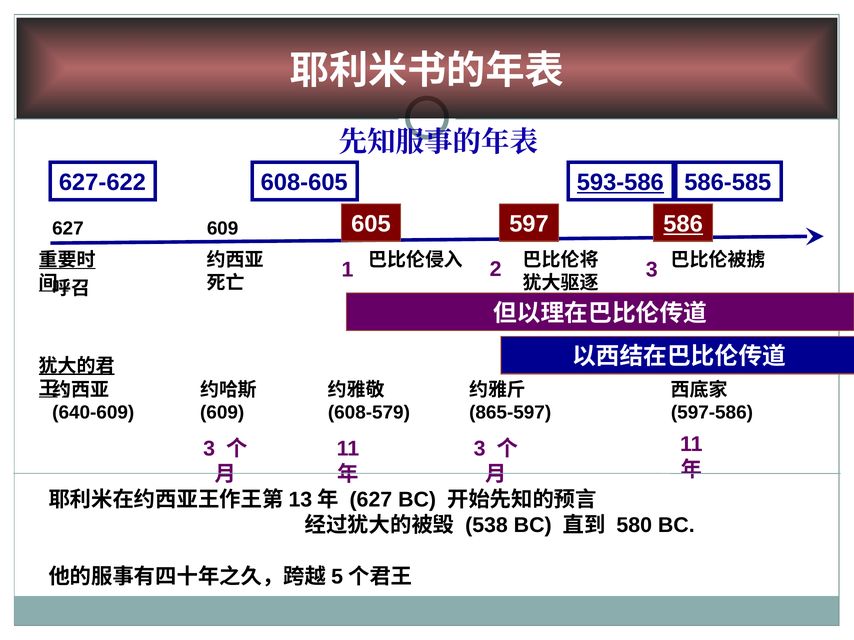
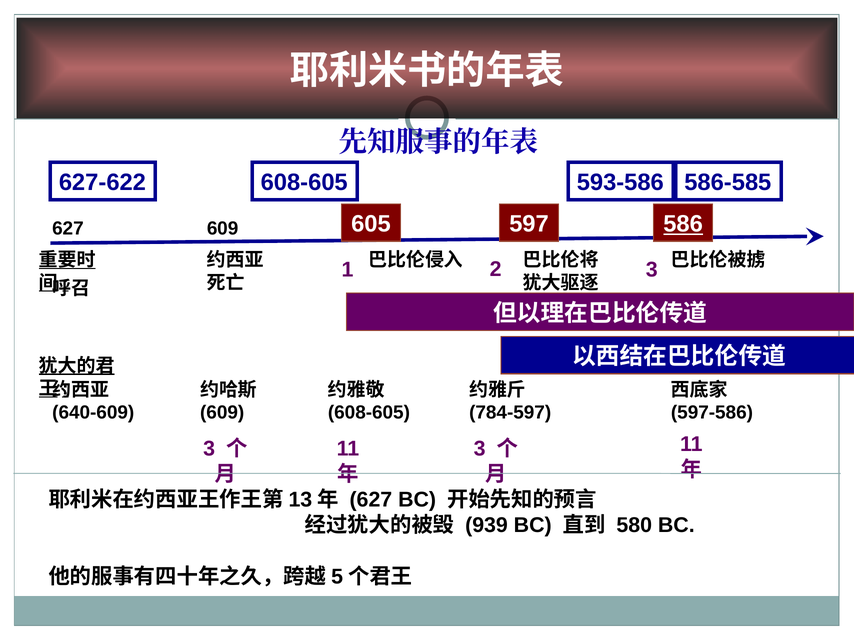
593-586 underline: present -> none (620, 183)
608-579: 608-579 -> 608-605 (369, 413)
865-597: 865-597 -> 784-597 (510, 413)
538: 538 -> 939 (487, 526)
